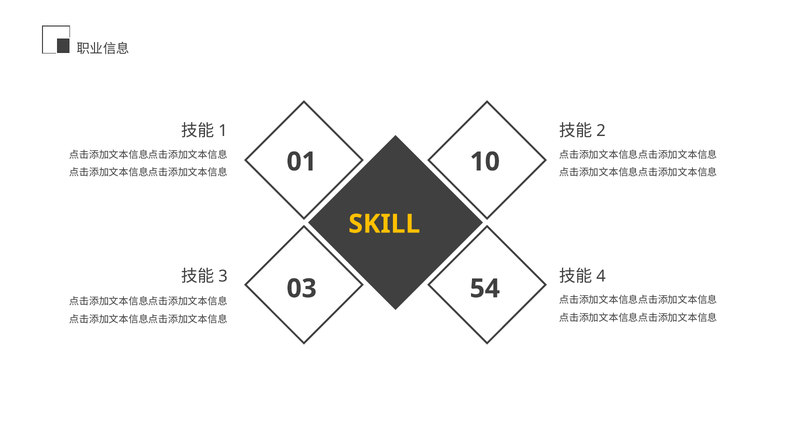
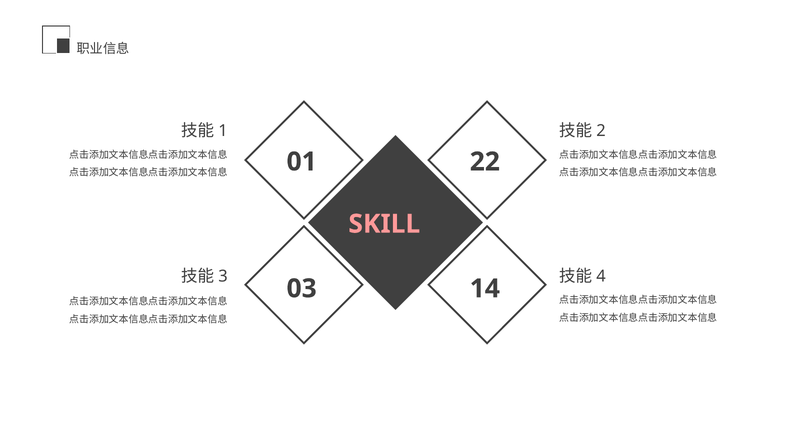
10: 10 -> 22 (485, 162)
SKILL colour: yellow -> pink (384, 224)
54: 54 -> 14 (485, 289)
